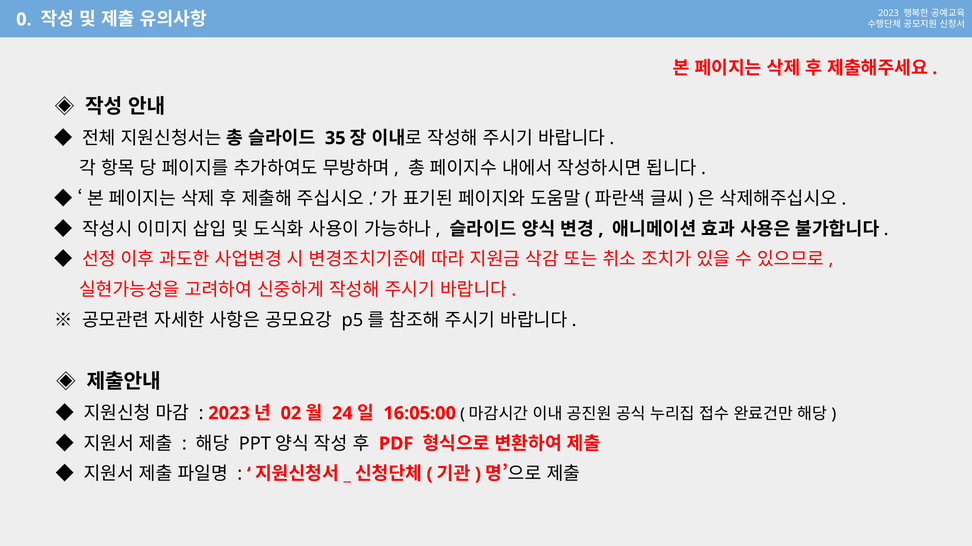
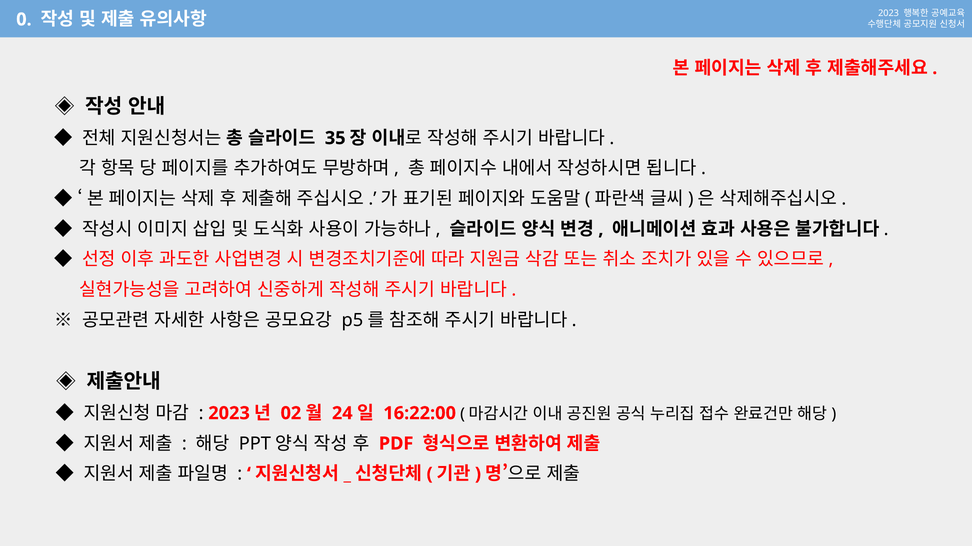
16:05:00: 16:05:00 -> 16:22:00 (420, 414)
